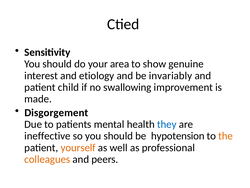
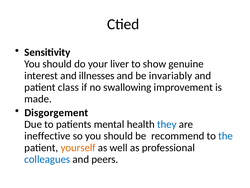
area: area -> liver (120, 64)
etiology: etiology -> illnesses (97, 75)
child: child -> class (68, 87)
hypotension: hypotension -> recommend (178, 136)
the colour: orange -> blue (226, 136)
colleagues colour: orange -> blue (47, 159)
